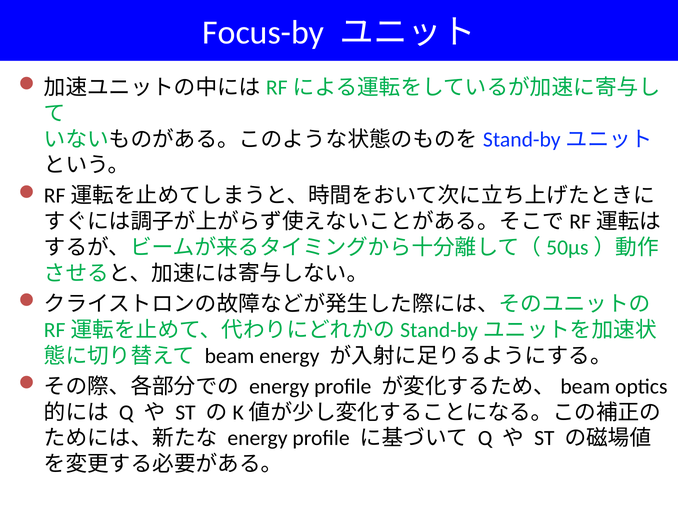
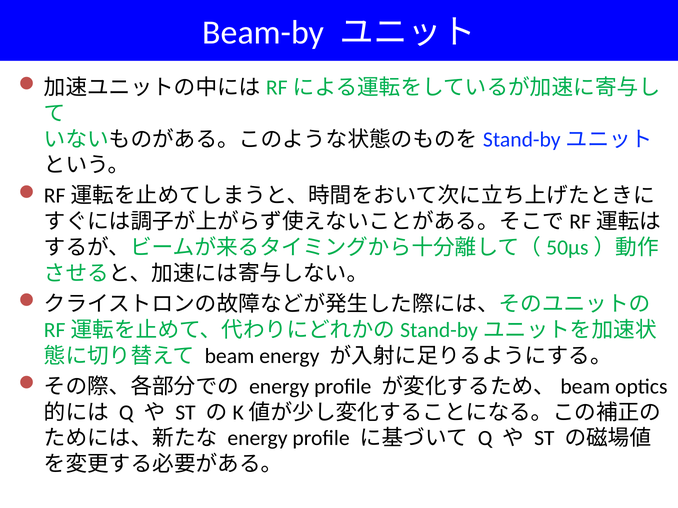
Focus-by: Focus-by -> Beam-by (263, 33)
